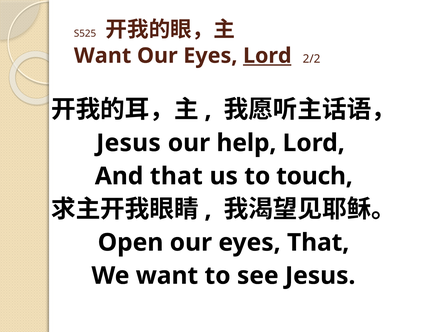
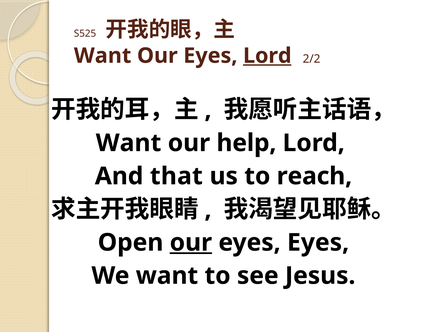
Jesus: Jesus -> Want (129, 143)
touch: touch -> reach (314, 176)
our underline: none -> present (191, 243)
eyes That: That -> Eyes (318, 243)
